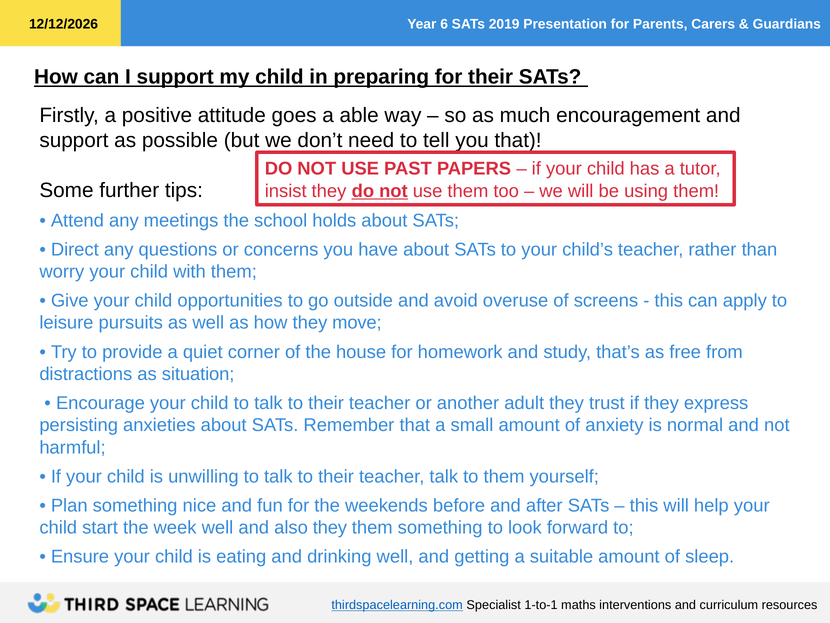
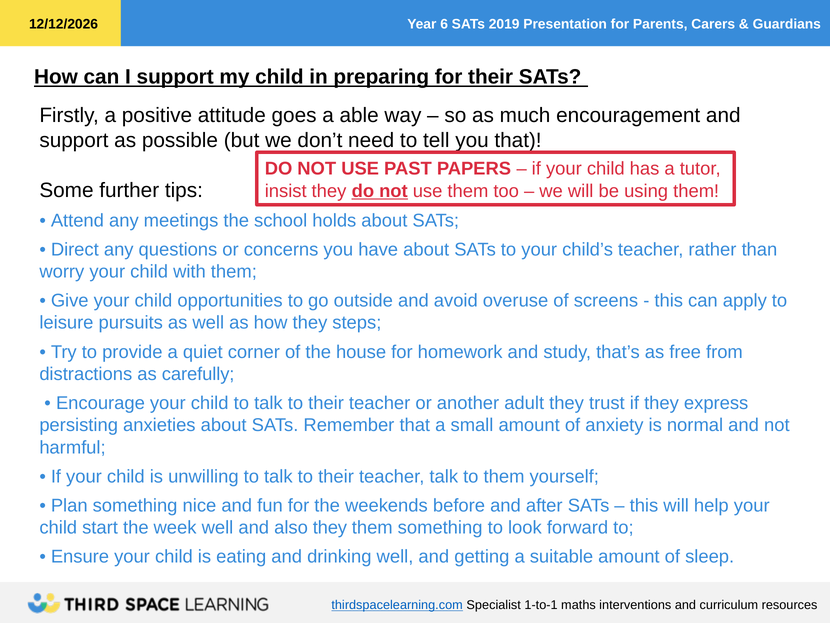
move: move -> steps (357, 323)
situation: situation -> carefully (198, 374)
